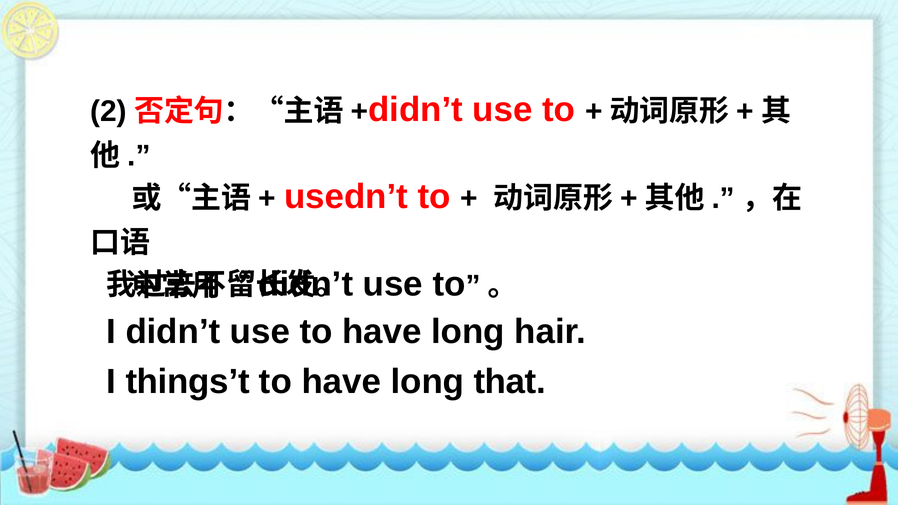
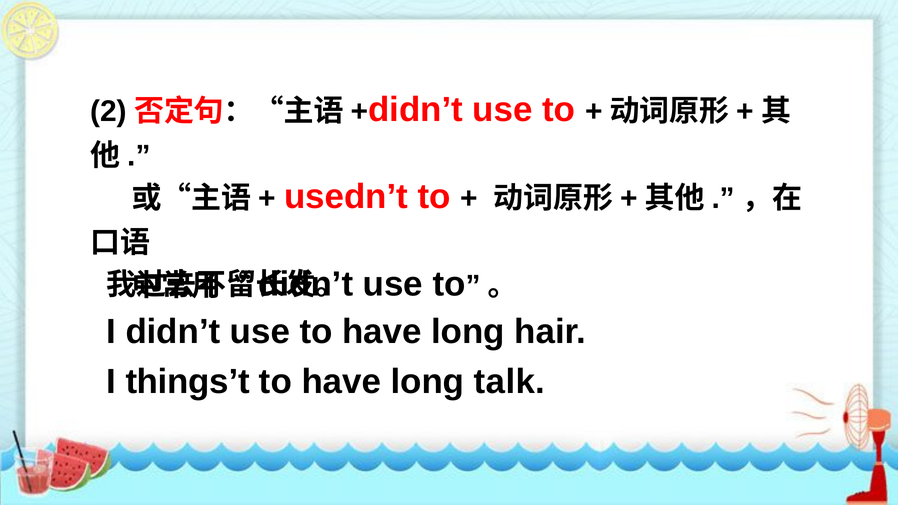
that: that -> talk (509, 382)
